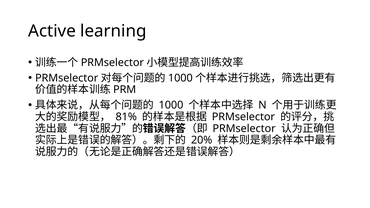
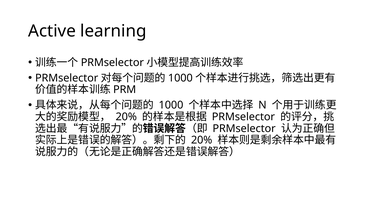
81%: 81% -> 20% (126, 117)
